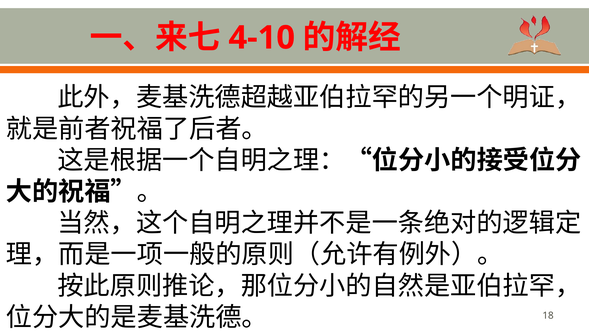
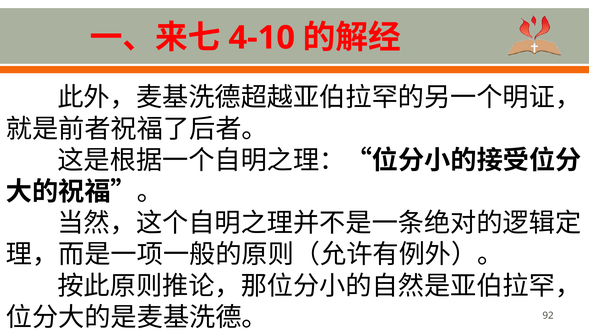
18: 18 -> 92 (548, 316)
